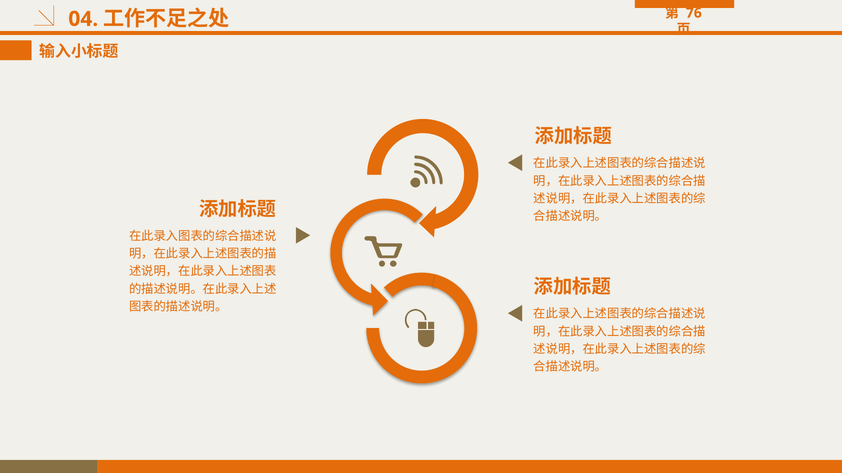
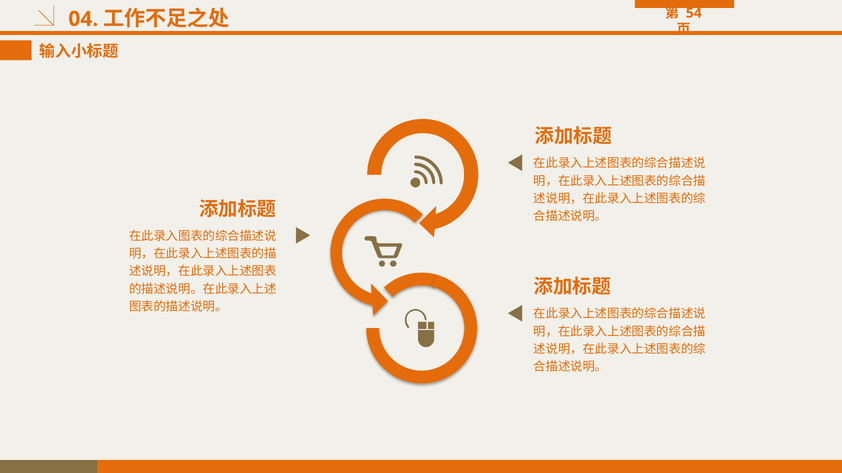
76: 76 -> 54 (694, 13)
